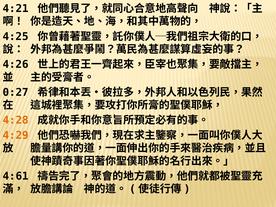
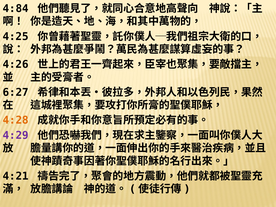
4:21: 4:21 -> 4:84 (16, 9)
0:27: 0:27 -> 6:27 (16, 92)
4:29 colour: orange -> purple (16, 135)
4:61: 4:61 -> 4:21 (16, 176)
